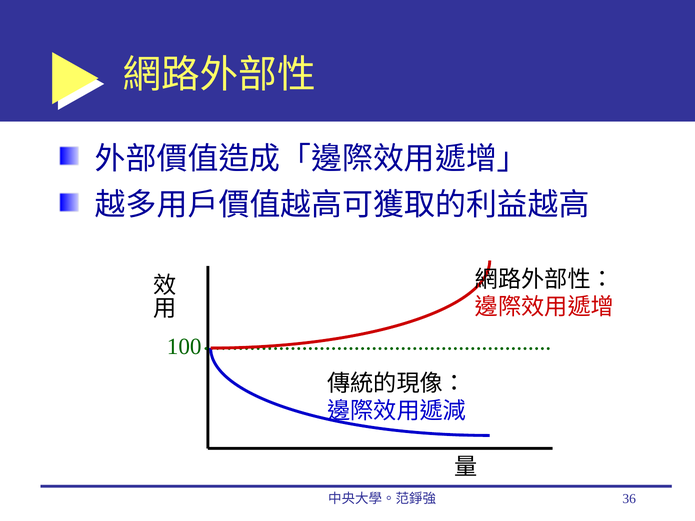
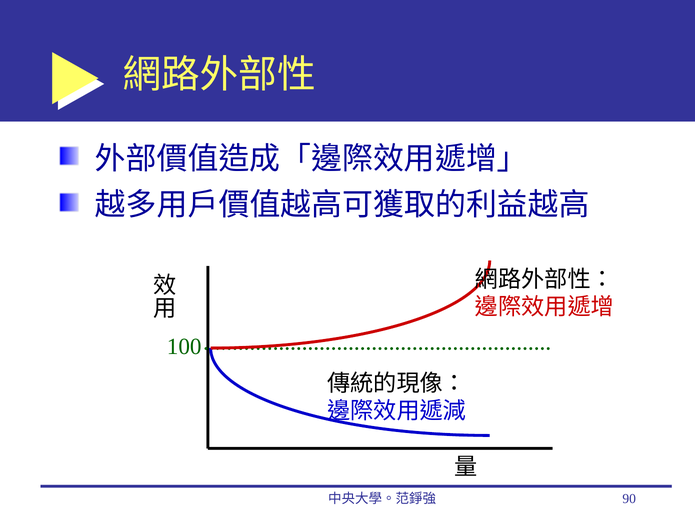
36: 36 -> 90 (629, 499)
